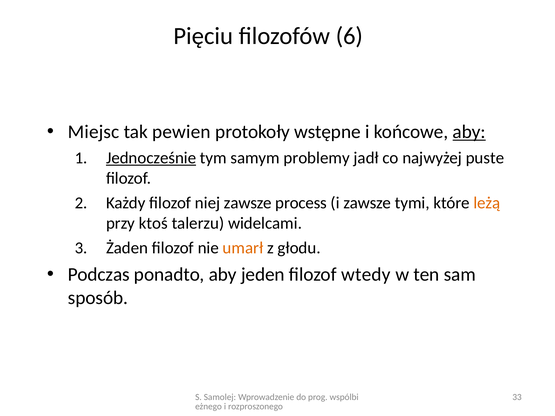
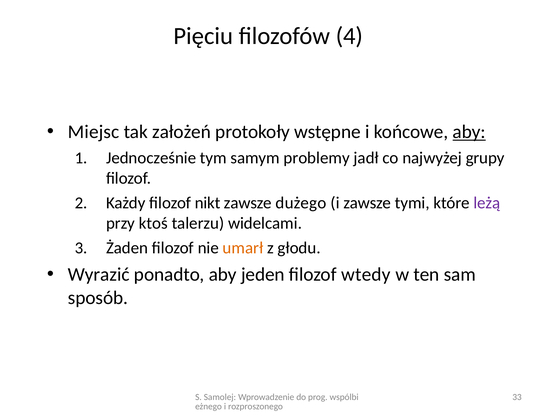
6: 6 -> 4 (349, 36)
pewien: pewien -> założeń (182, 132)
Jednocześnie underline: present -> none (151, 158)
puste: puste -> grupy (485, 158)
niej: niej -> nikt (208, 203)
process: process -> dużego (301, 203)
leżą colour: orange -> purple (487, 203)
Podczas: Podczas -> Wyrazić (99, 275)
